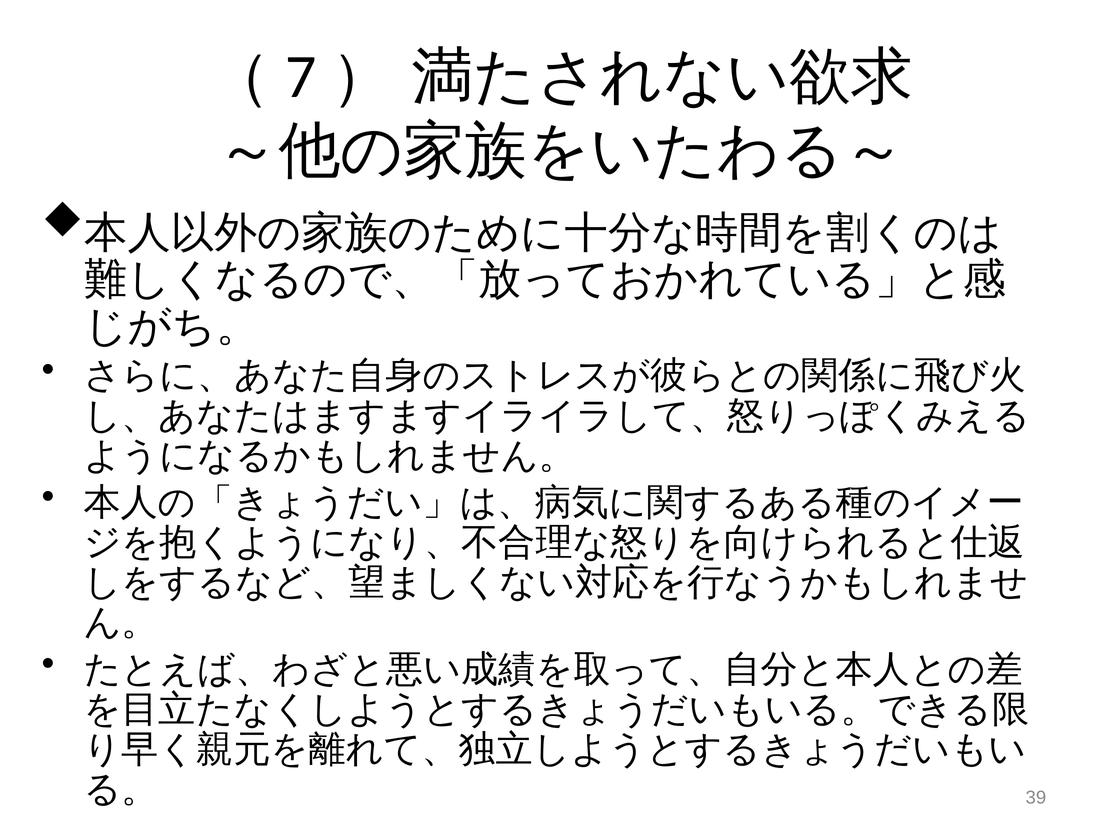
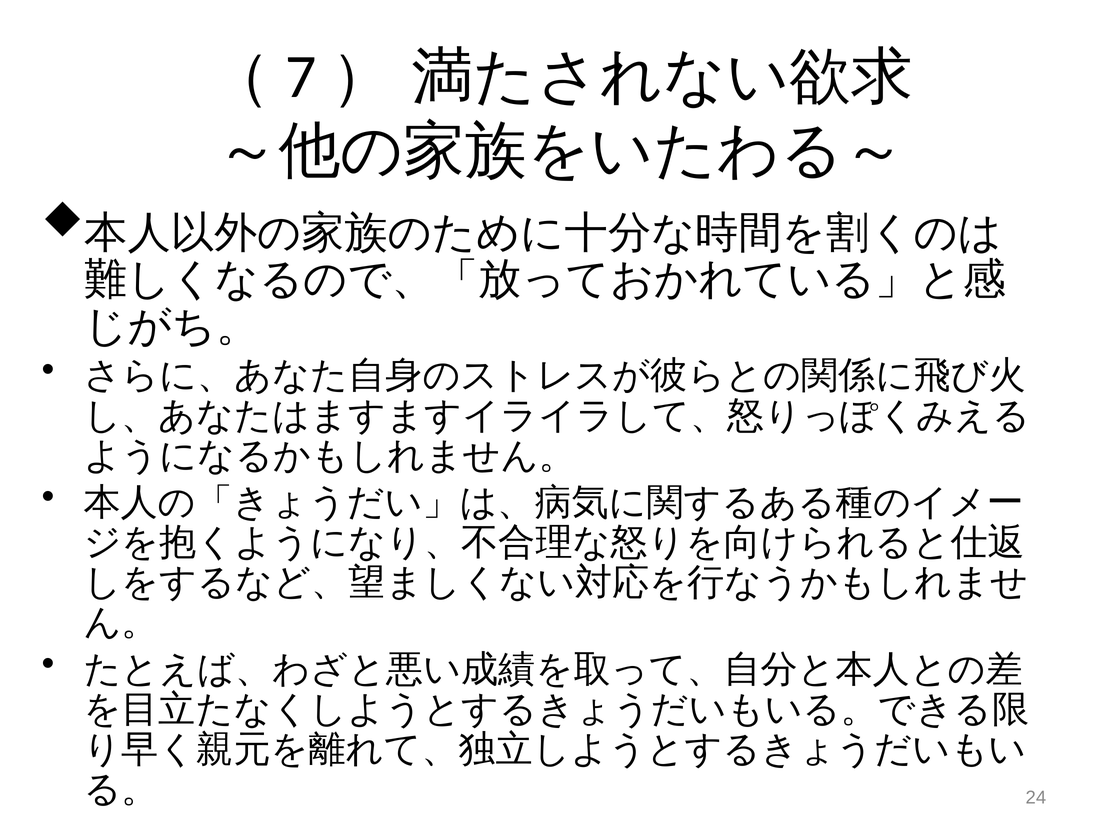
39: 39 -> 24 (1036, 797)
